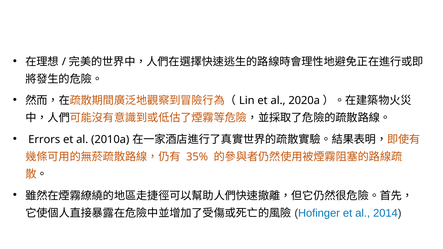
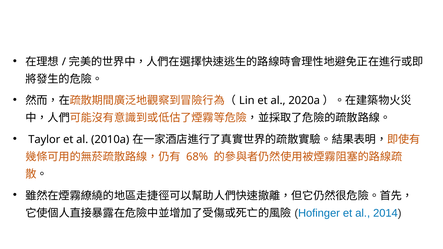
Errors: Errors -> Taylor (44, 140)
35%: 35% -> 68% (197, 157)
